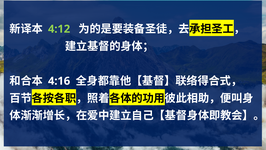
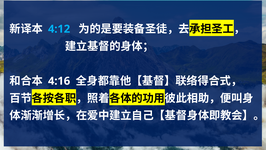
4:12 colour: light green -> light blue (59, 29)
